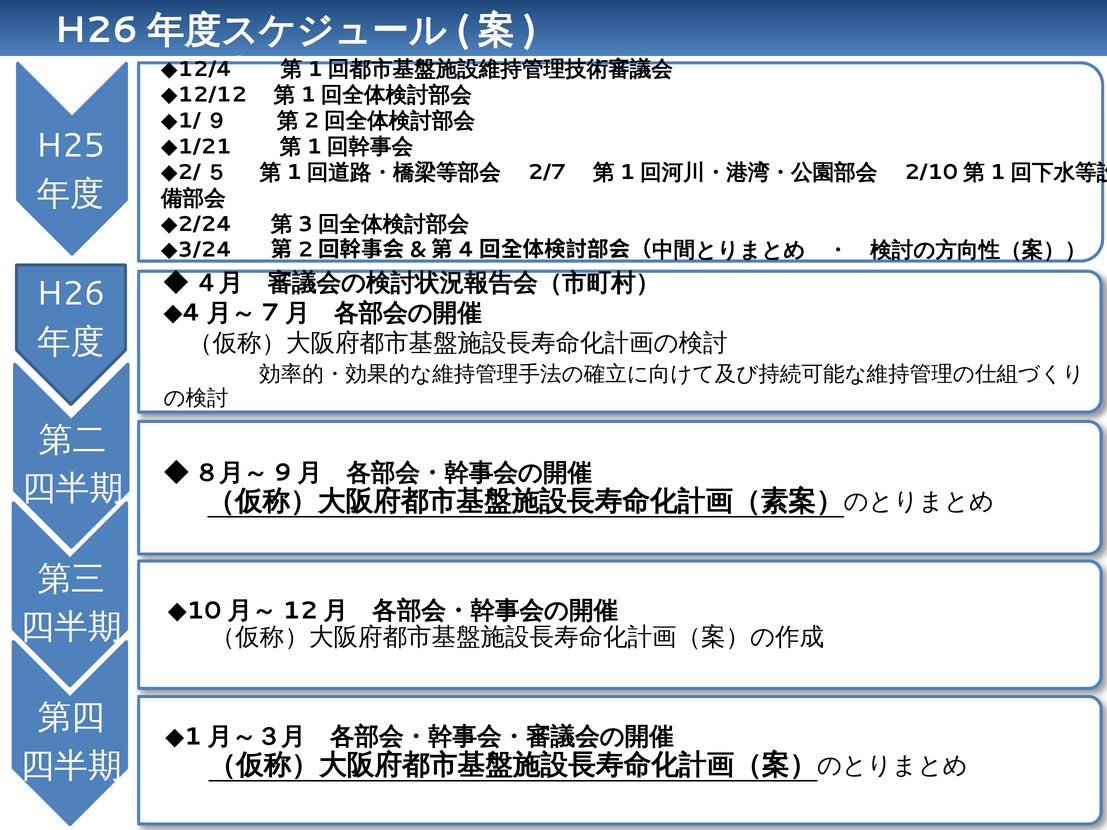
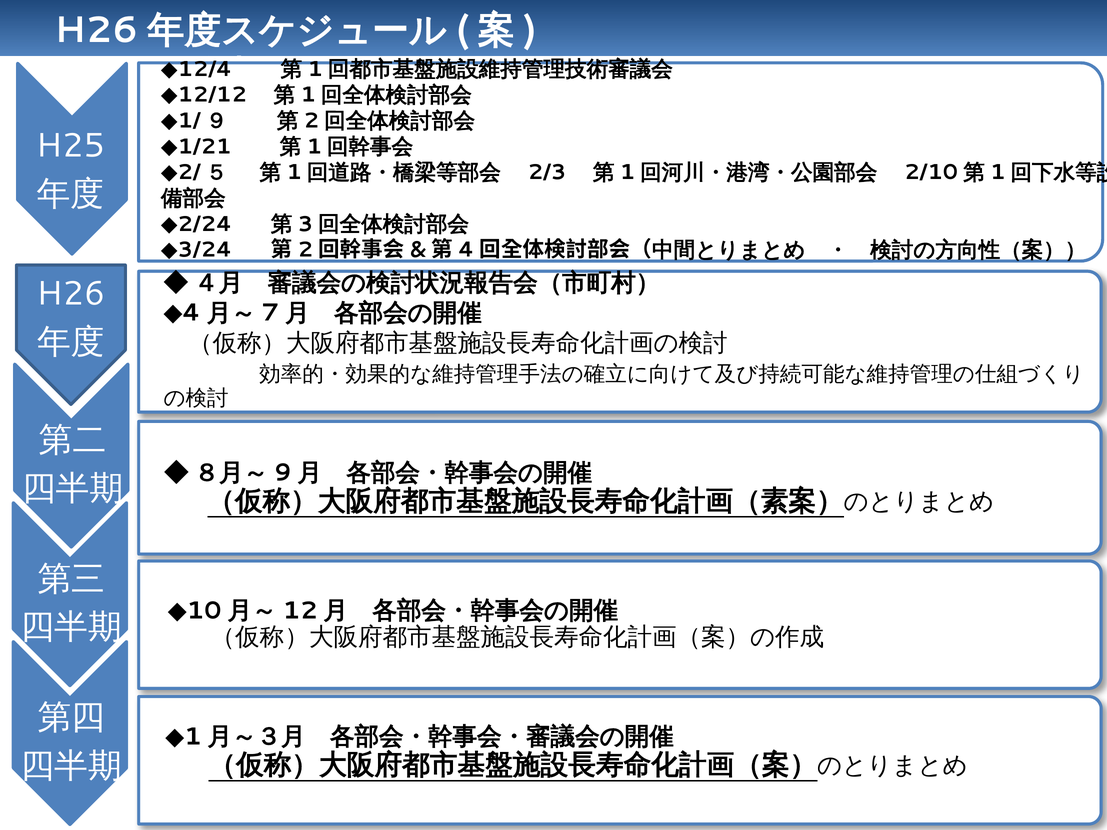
2/7: 2/7 -> 2/3 (547, 172)
